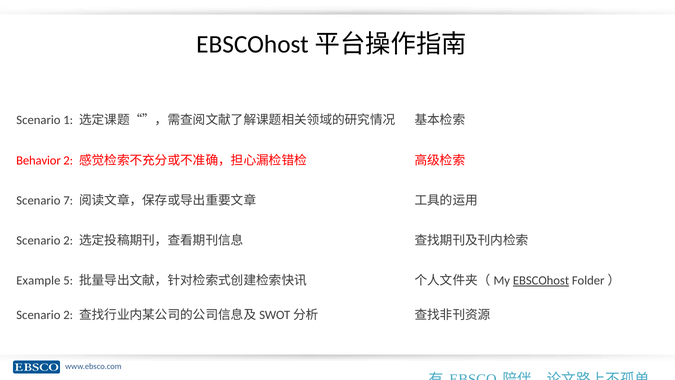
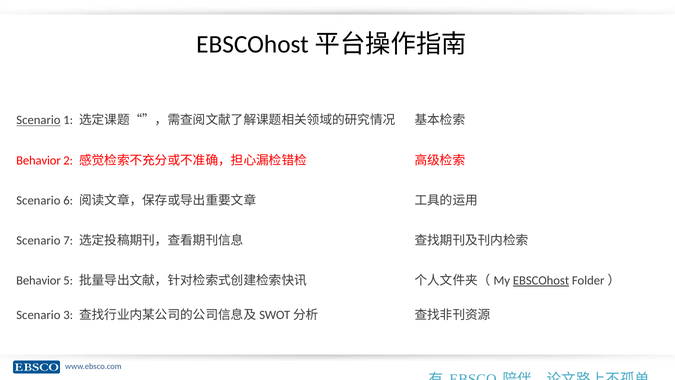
Scenario underline: none -> present (38, 120)
7: 7 -> 6 (68, 200)
2: 2 -> 7 (68, 240)
Example: Example -> Behavior (38, 280)
2: 2 -> 3 (68, 315)
